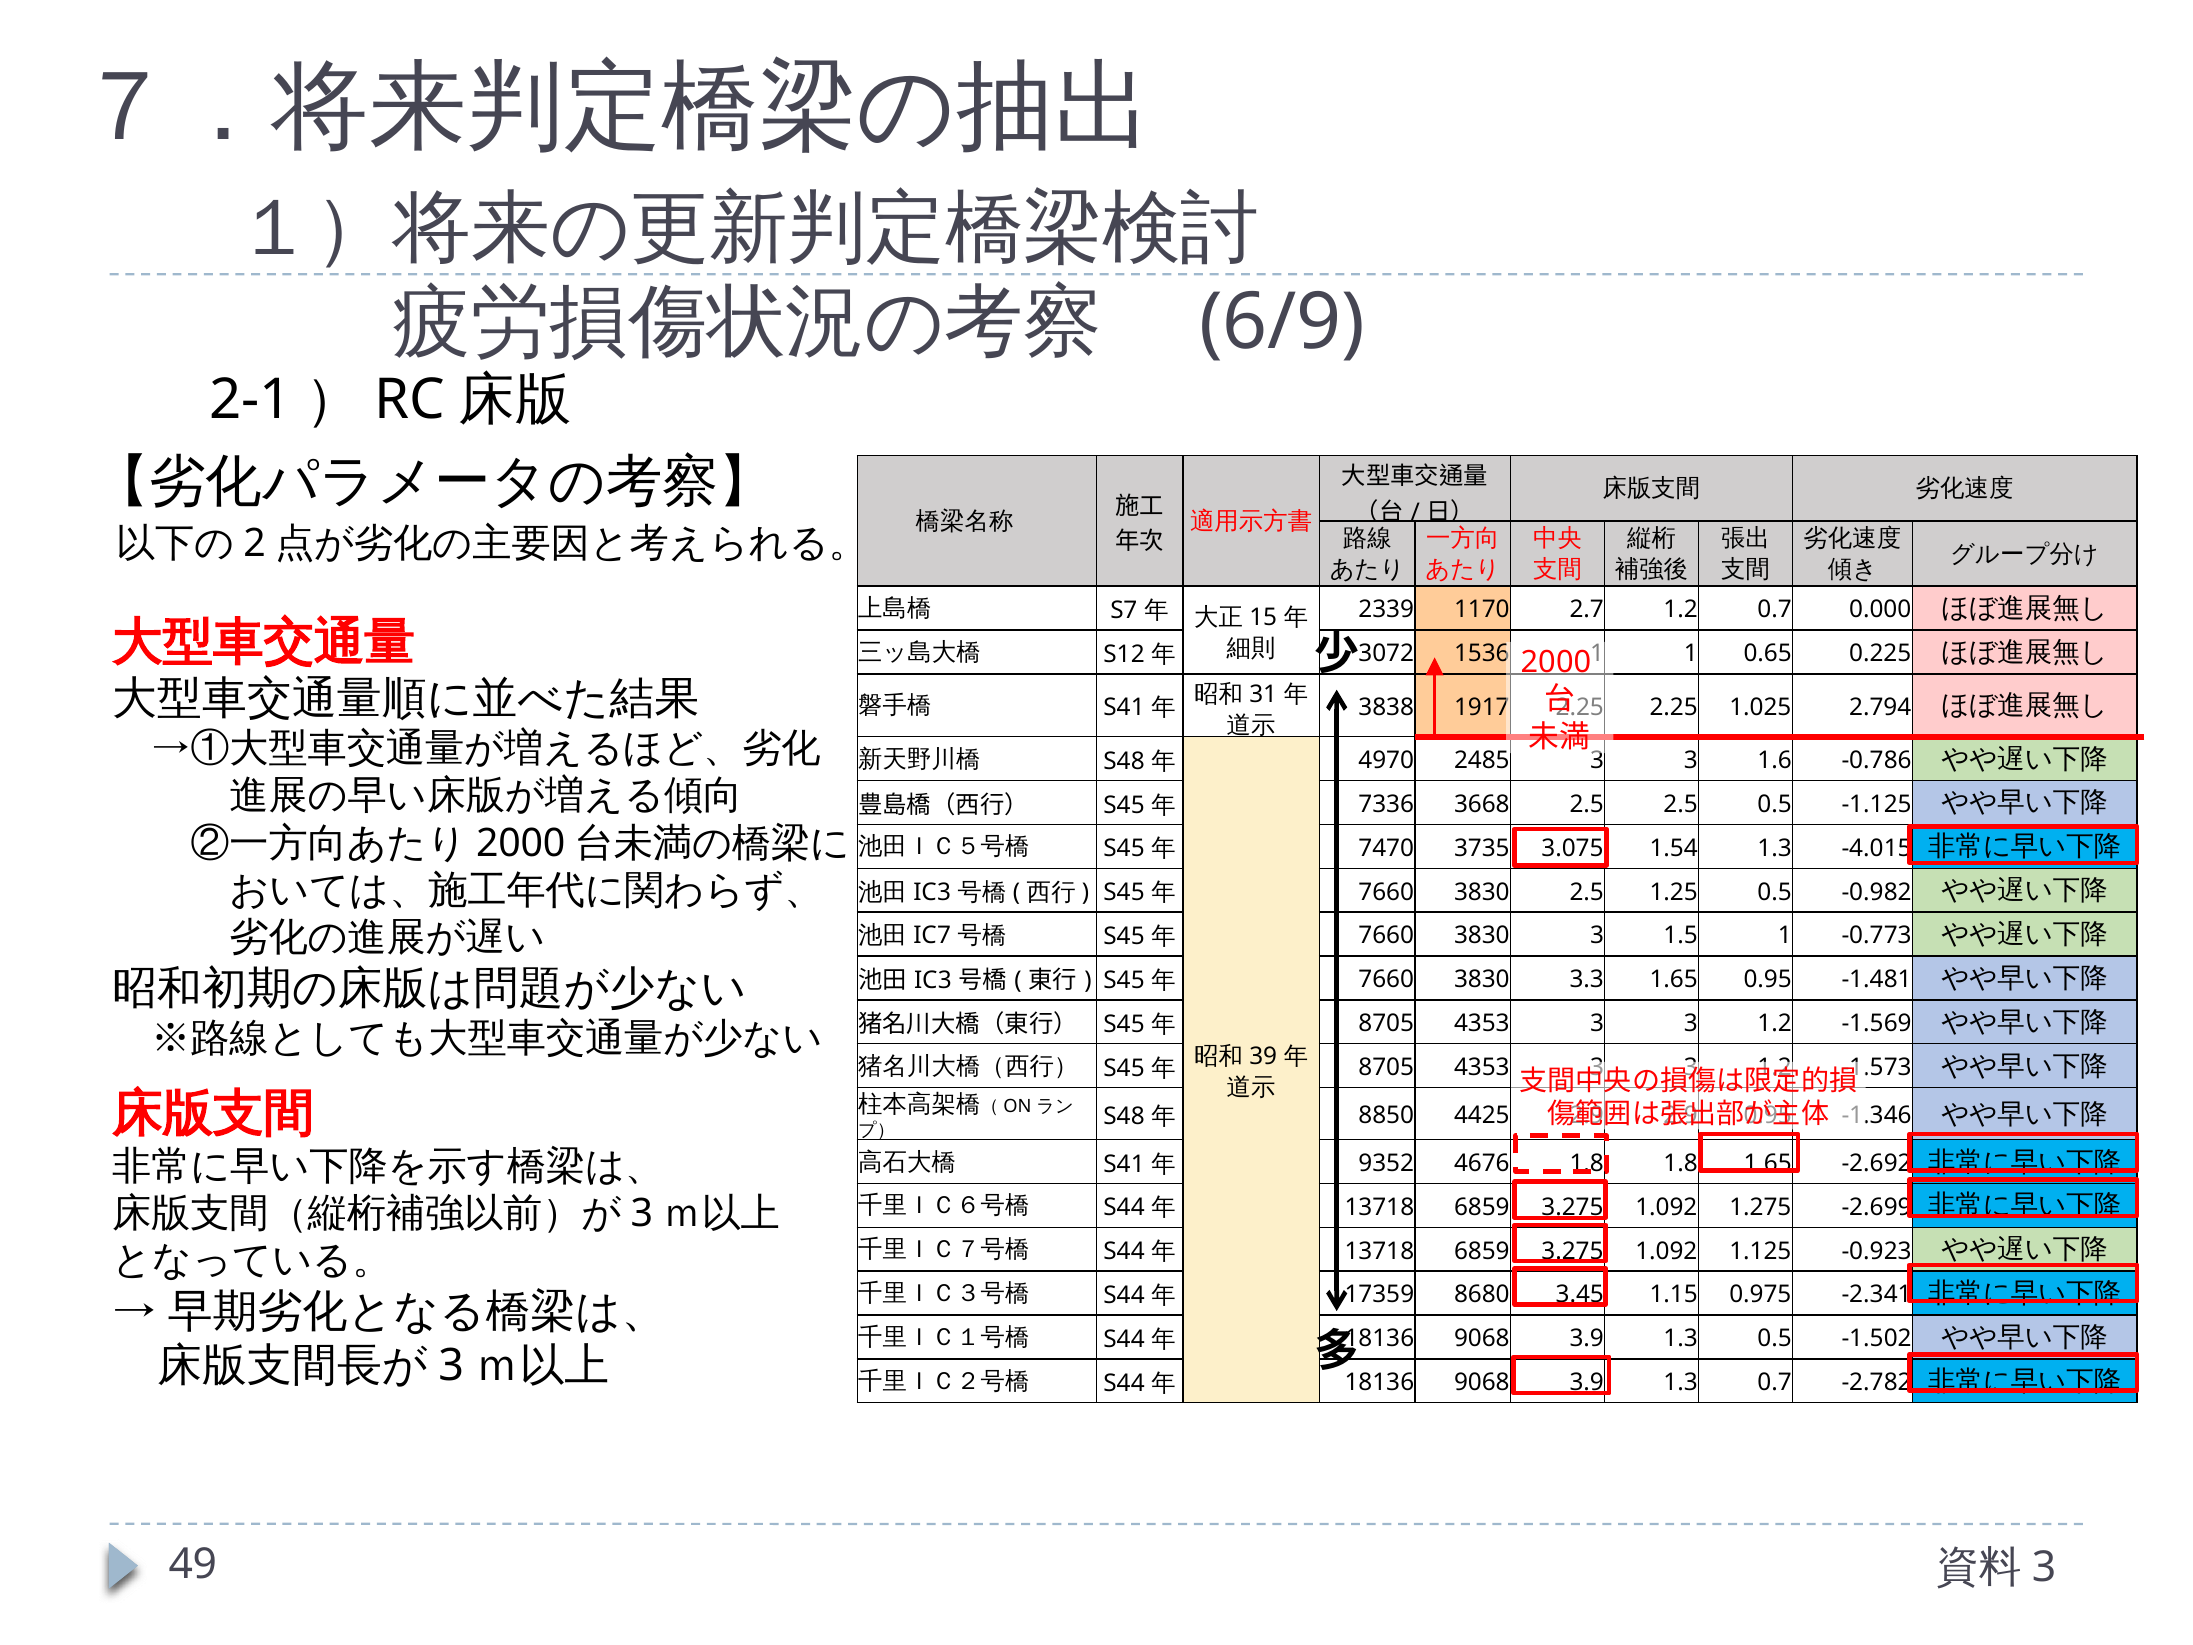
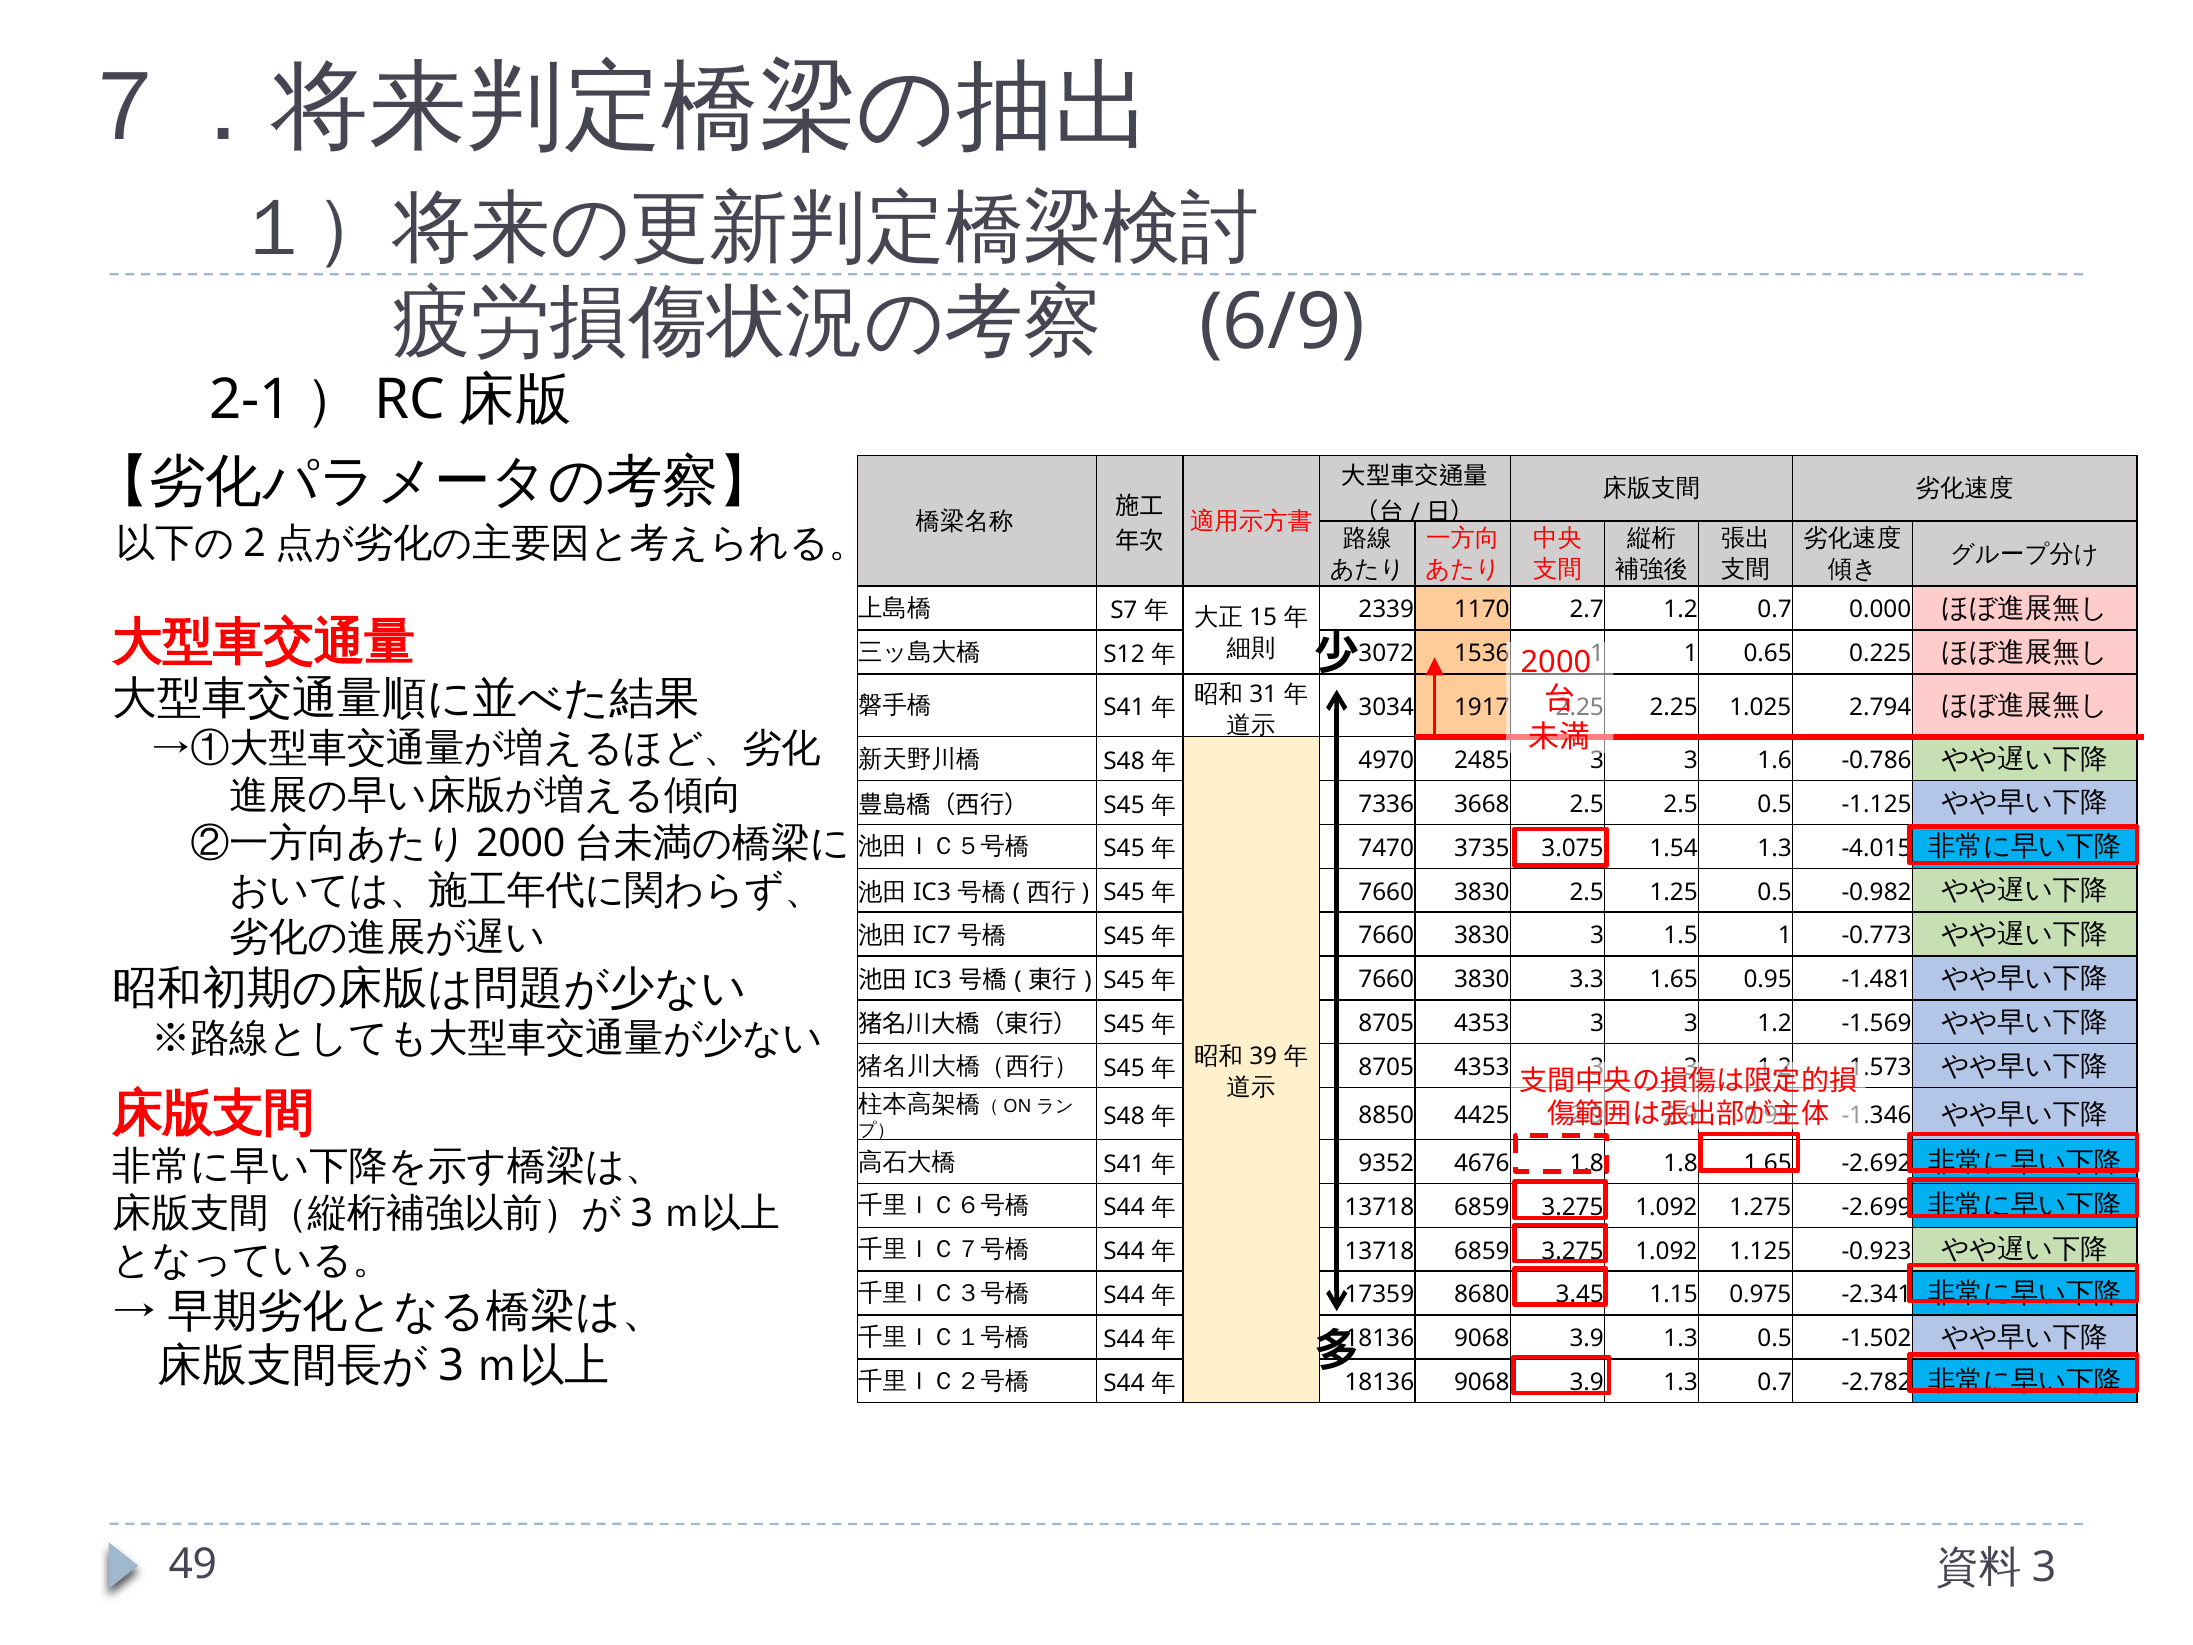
3838: 3838 -> 3034 (1386, 707)
